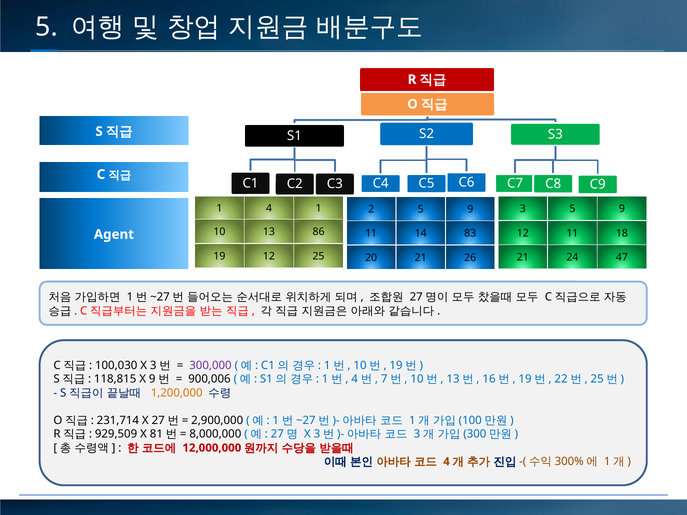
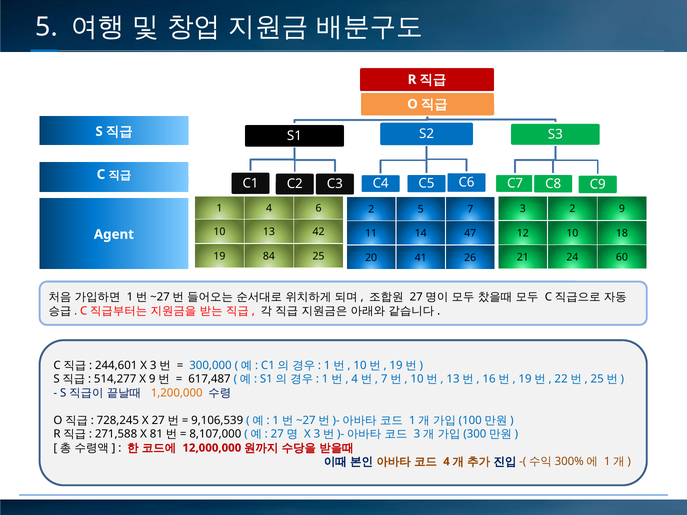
4 1: 1 -> 6 (319, 208)
3 5: 5 -> 2 (572, 209)
2 5 9: 9 -> 7 (470, 209)
86: 86 -> 42 (319, 232)
12 11: 11 -> 10 (572, 233)
83: 83 -> 47 (470, 234)
19 12: 12 -> 84 (269, 256)
47: 47 -> 60 (622, 258)
20 21: 21 -> 41 (421, 258)
100,030: 100,030 -> 244,601 (116, 366)
300,000 colour: purple -> blue (210, 366)
118,815: 118,815 -> 514,277 (115, 379)
900,006: 900,006 -> 617,487 (209, 379)
231,714: 231,714 -> 728,245 (118, 421)
2,900,000: 2,900,000 -> 9,106,539 (217, 421)
929,509: 929,509 -> 271,588 (116, 434)
8,000,000: 8,000,000 -> 8,107,000 (215, 434)
